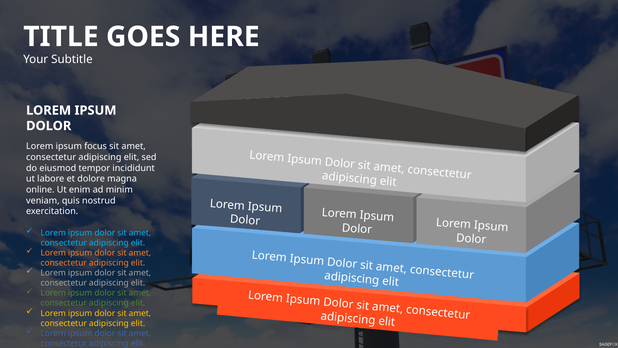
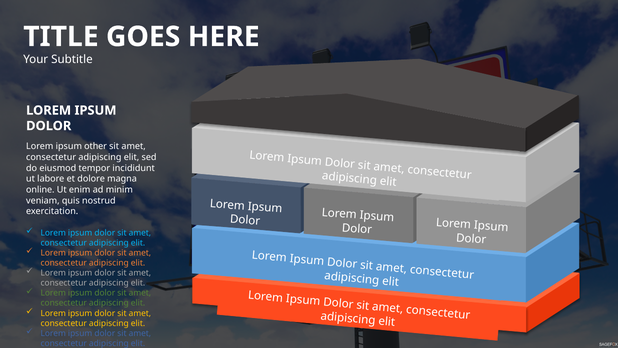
focus: focus -> other (96, 146)
